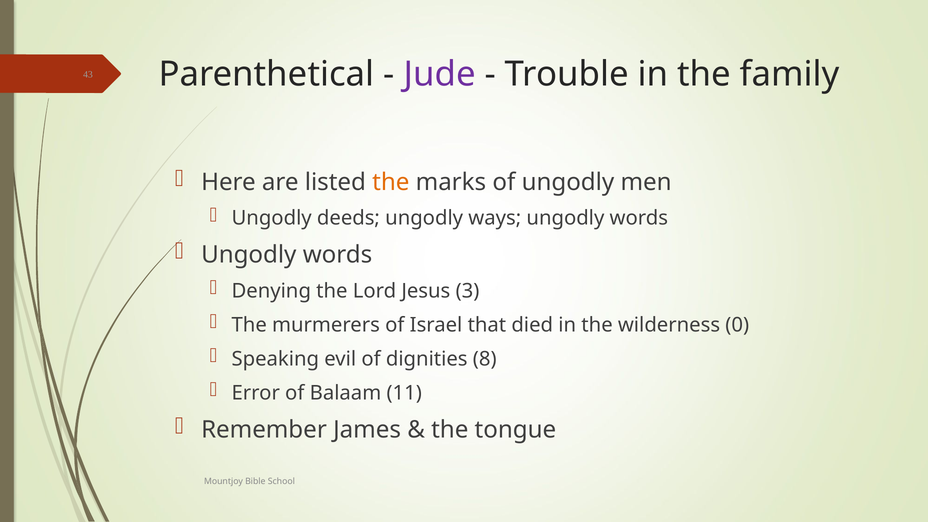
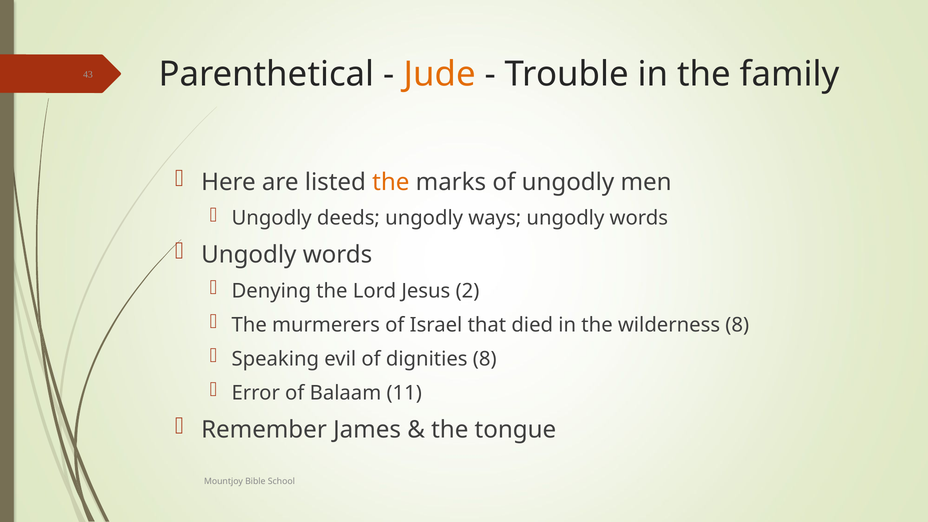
Jude colour: purple -> orange (440, 74)
3: 3 -> 2 (468, 291)
wilderness 0: 0 -> 8 (737, 325)
